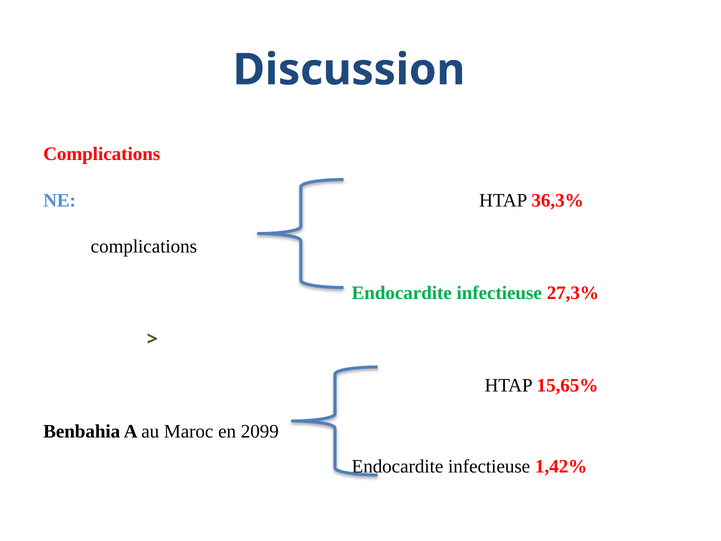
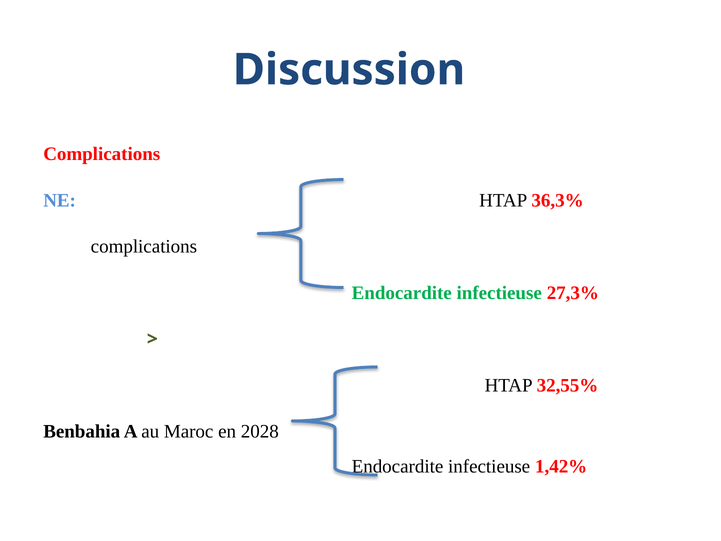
15,65%: 15,65% -> 32,55% (568, 385)
2099: 2099 -> 2028 (260, 431)
